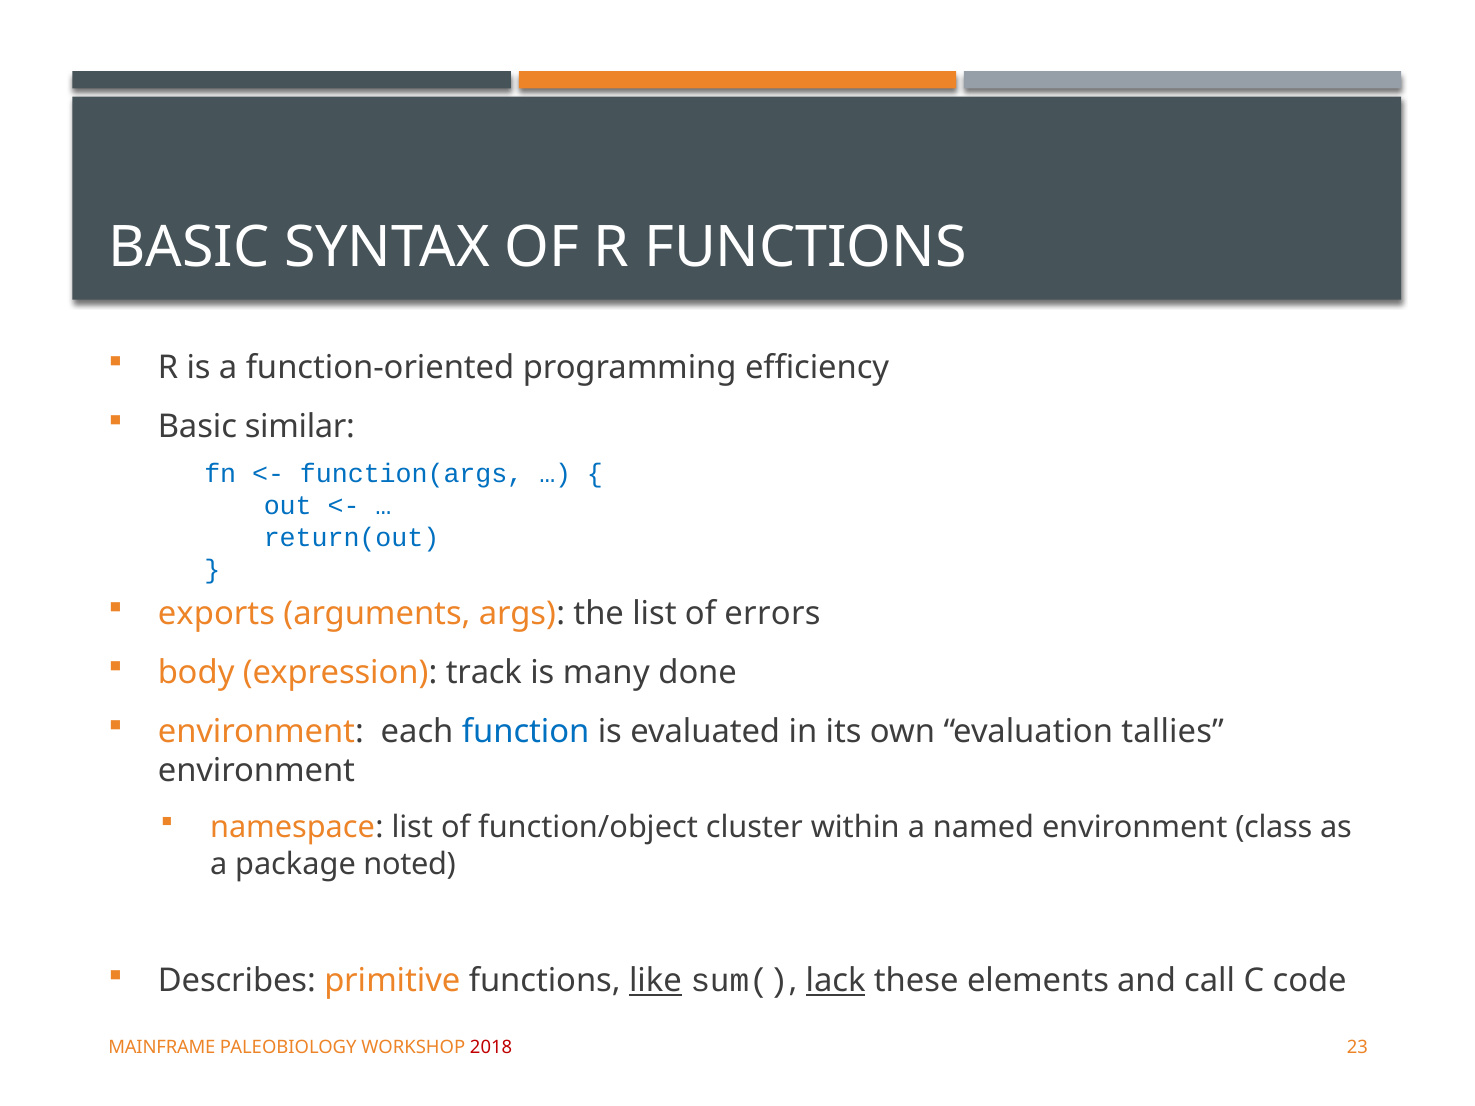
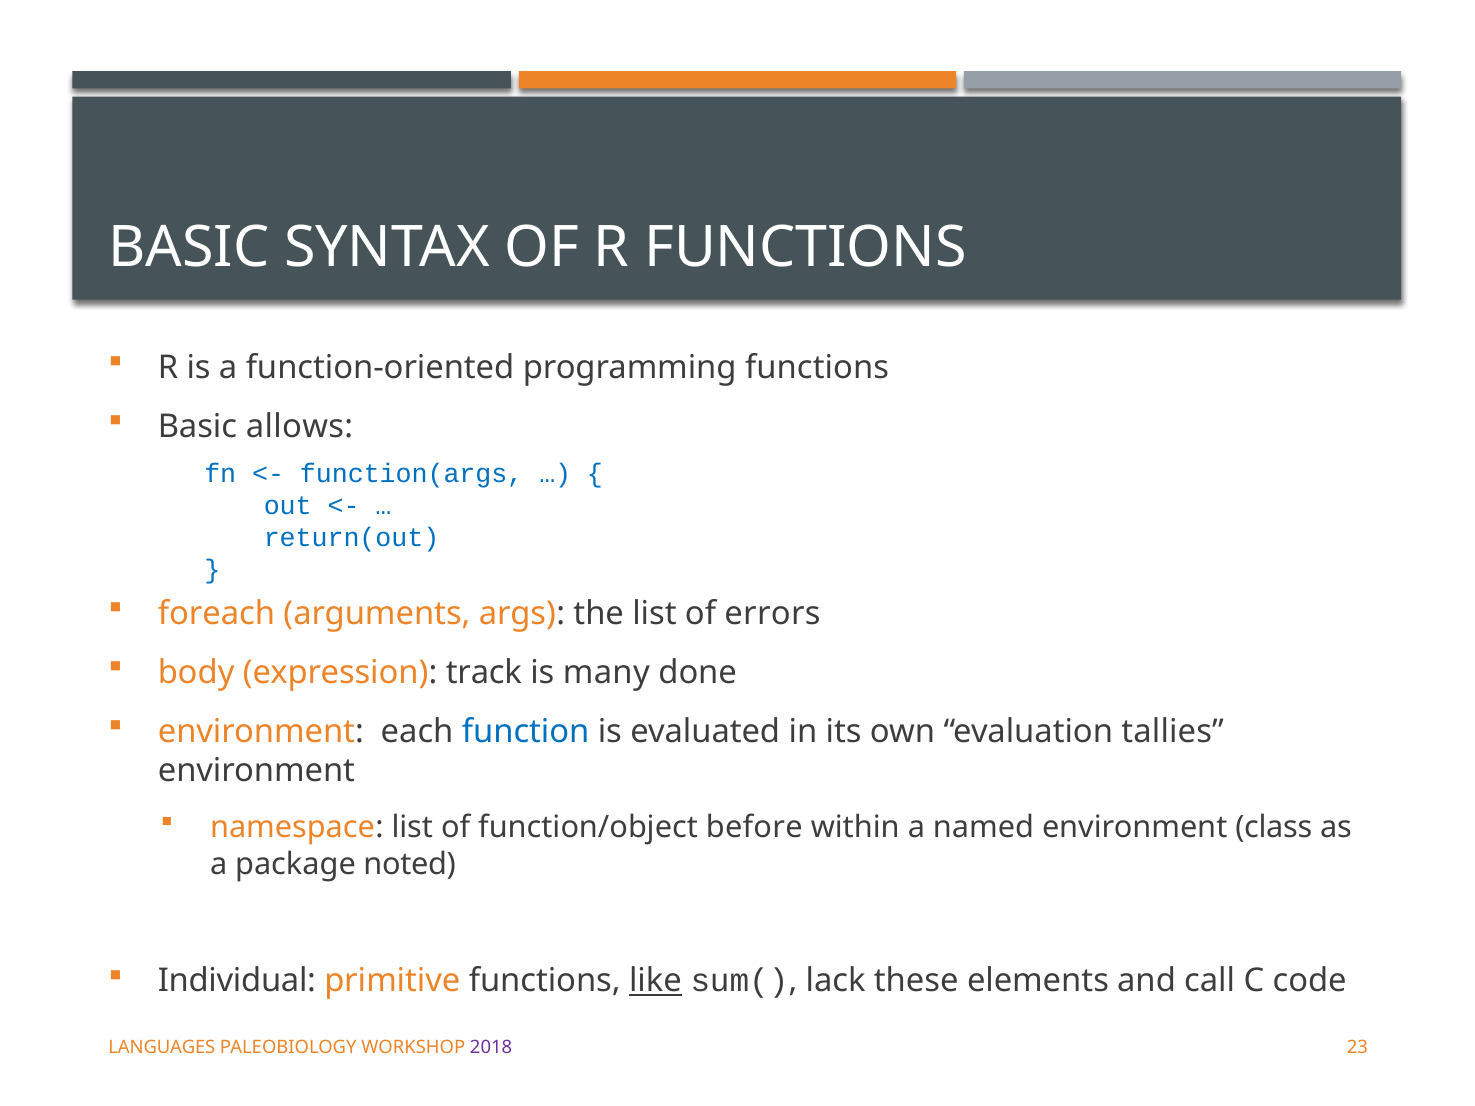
programming efficiency: efficiency -> functions (817, 367)
similar: similar -> allows (300, 426)
exports: exports -> foreach (217, 613)
cluster: cluster -> before (754, 828)
Describes: Describes -> Individual (237, 981)
lack underline: present -> none (836, 981)
MAINFRAME: MAINFRAME -> LANGUAGES (162, 1047)
2018 colour: red -> purple (491, 1047)
